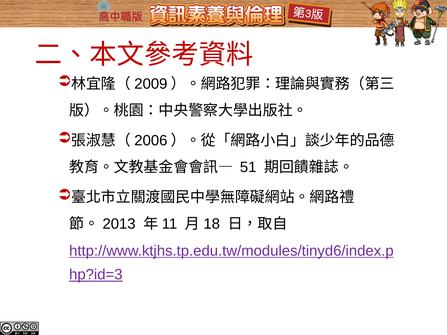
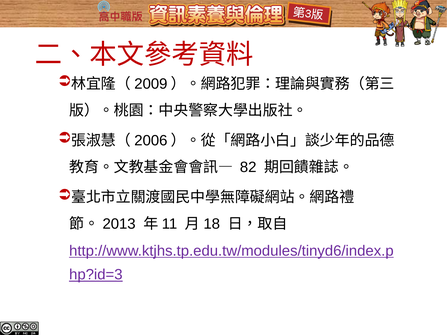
51: 51 -> 82 (248, 167)
